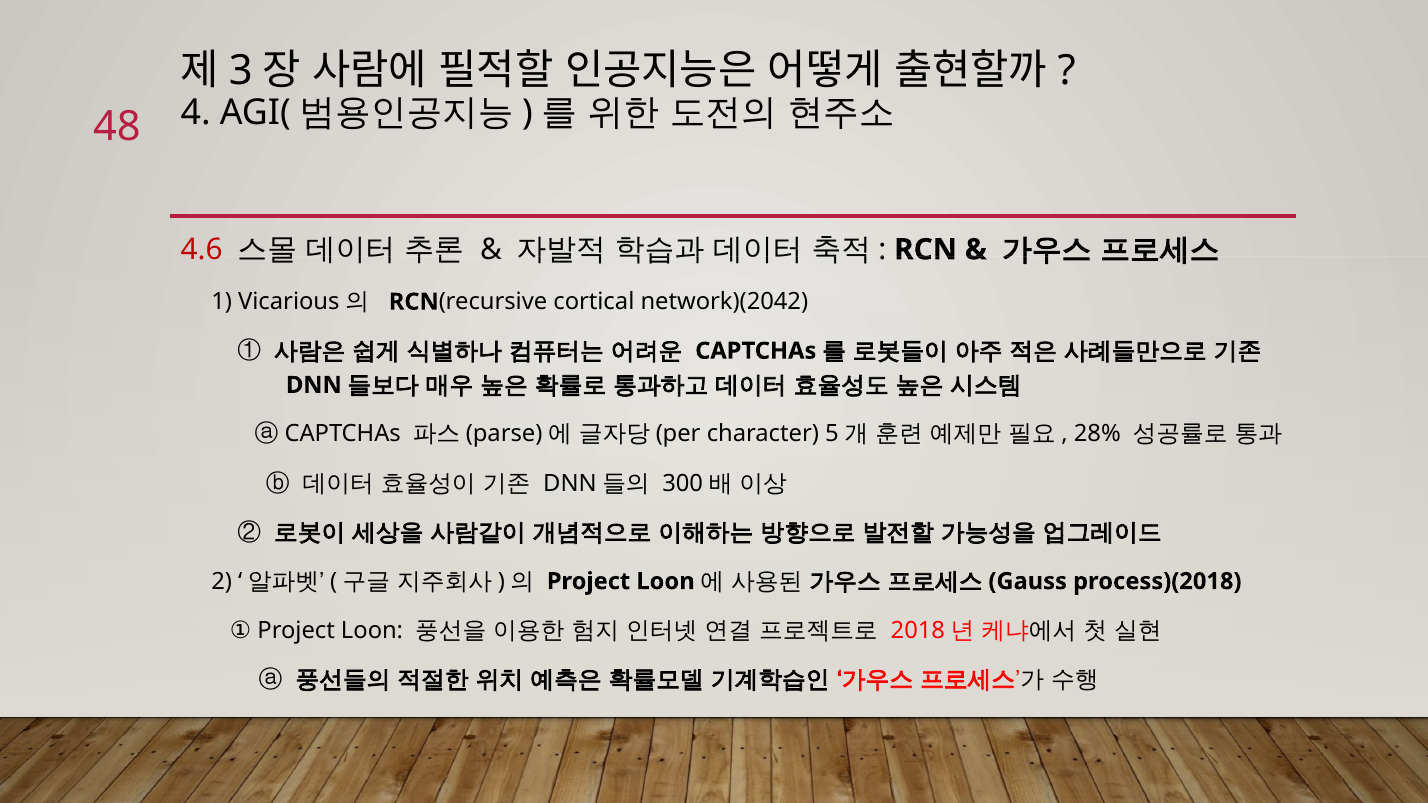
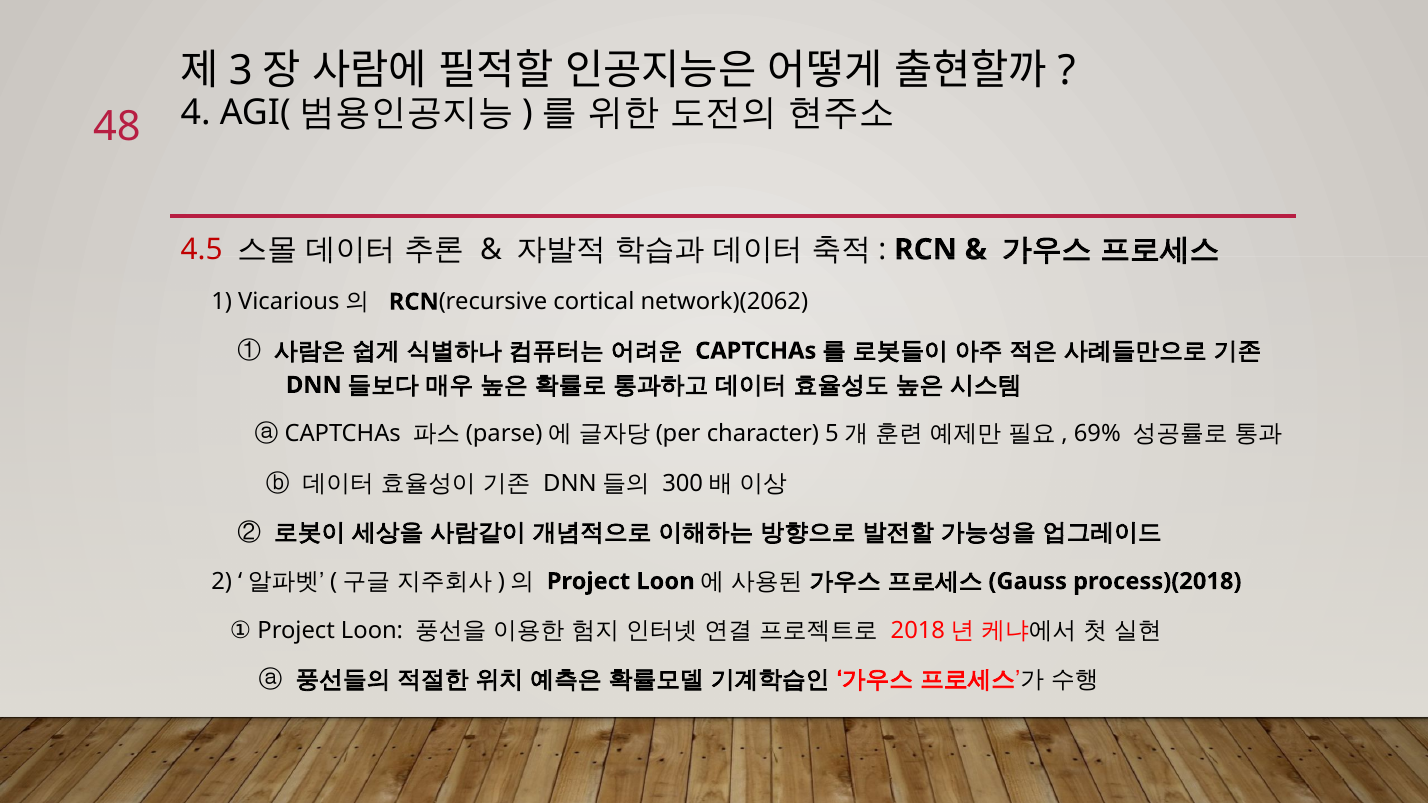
4.6: 4.6 -> 4.5 (202, 250)
network)(2042: network)(2042 -> network)(2062 (724, 302)
28%: 28% -> 69% (1097, 434)
